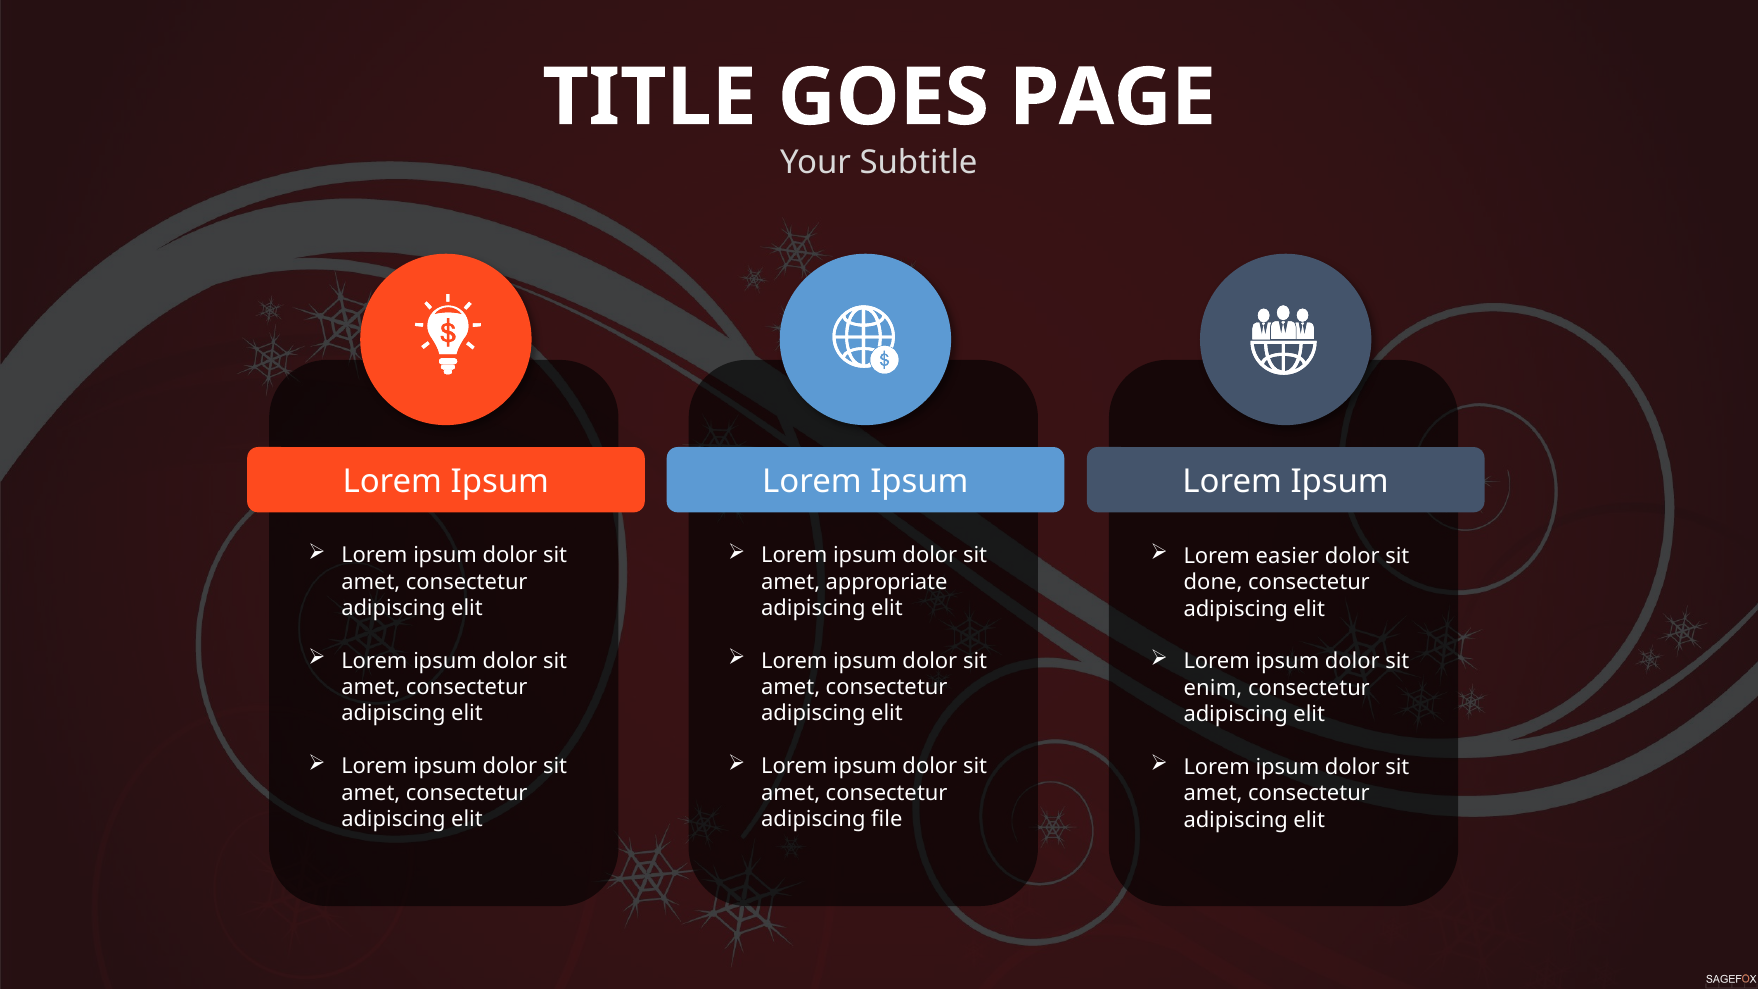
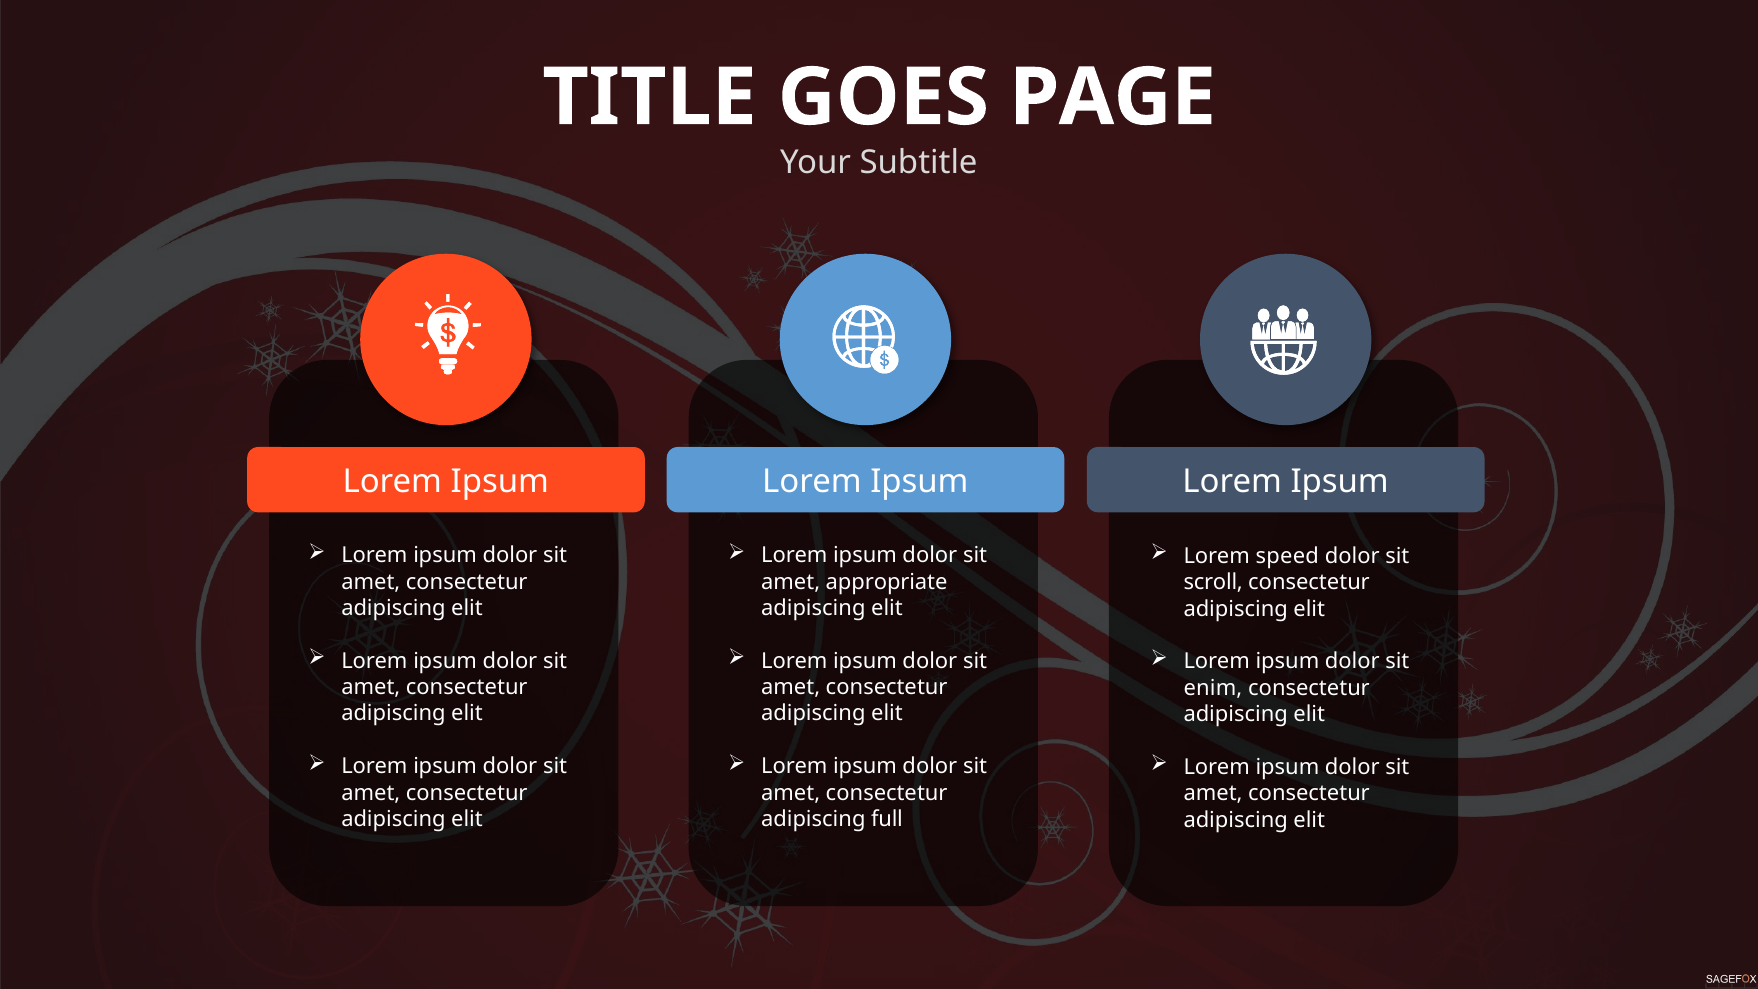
easier: easier -> speed (1287, 556)
done: done -> scroll (1213, 582)
file: file -> full (887, 819)
